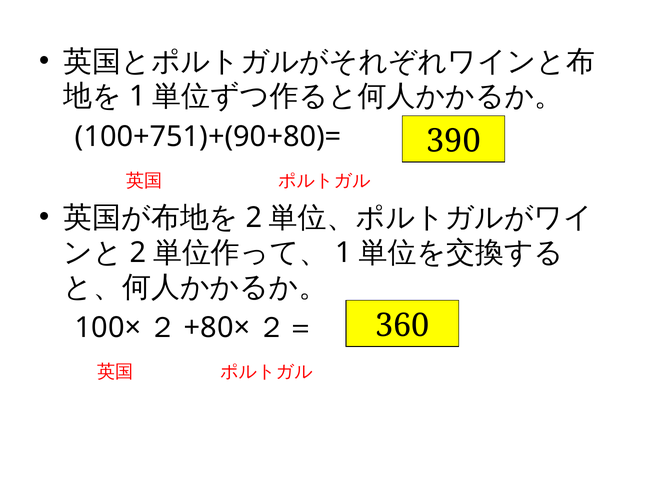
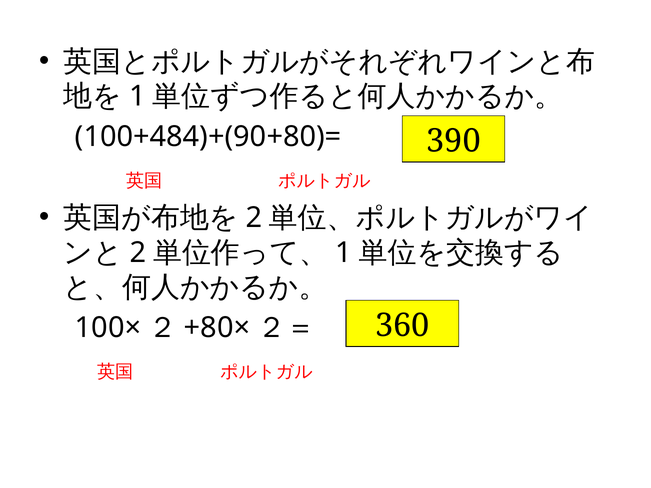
100+751)+(90+80)=: 100+751)+(90+80)= -> 100+484)+(90+80)= (208, 137)
